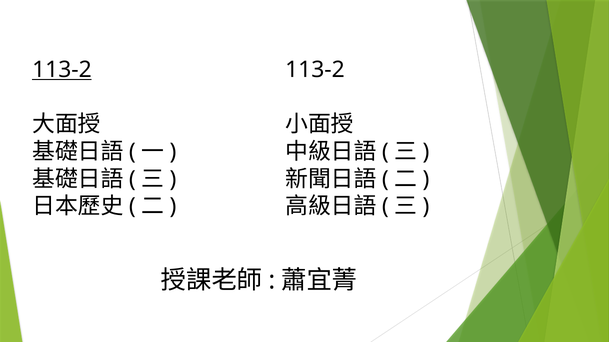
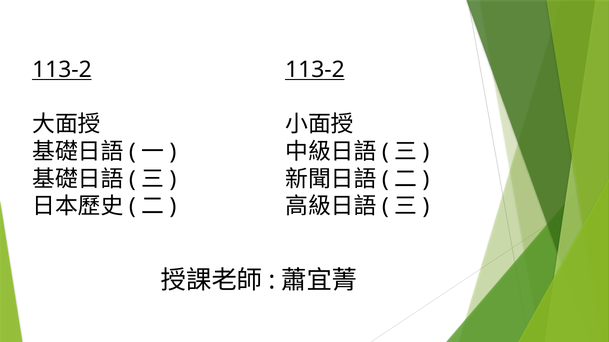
113-2 underline: none -> present (315, 70)
